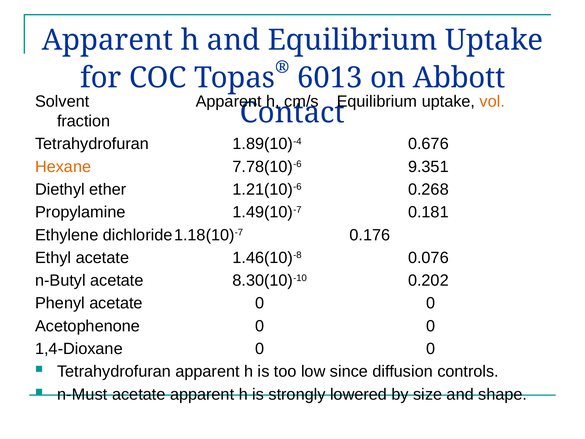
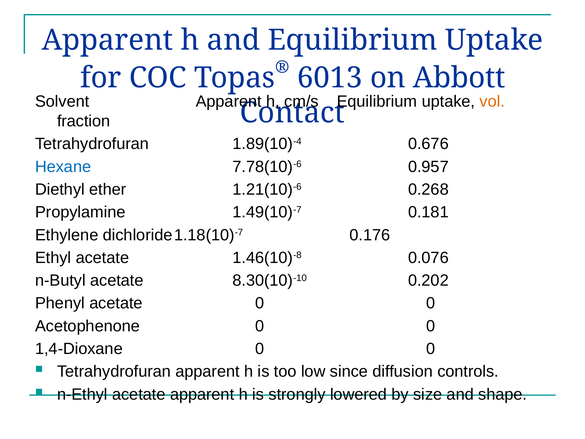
Hexane colour: orange -> blue (63, 167)
9.351: 9.351 -> 0.957 (428, 167)
n-Must: n-Must -> n-Ethyl (82, 394)
